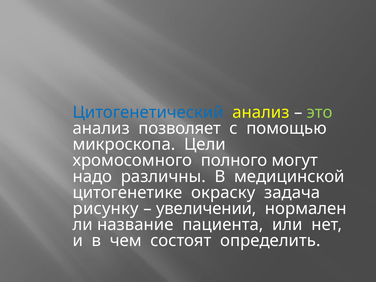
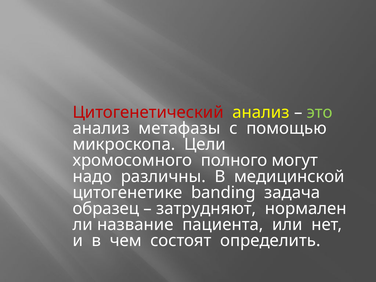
Цитогенетический colour: blue -> red (148, 112)
позволяет: позволяет -> метафазы (180, 128)
окраску: окраску -> banding (223, 193)
рисунку: рисунку -> образец (106, 209)
увеличении: увеличении -> затрудняют (206, 209)
